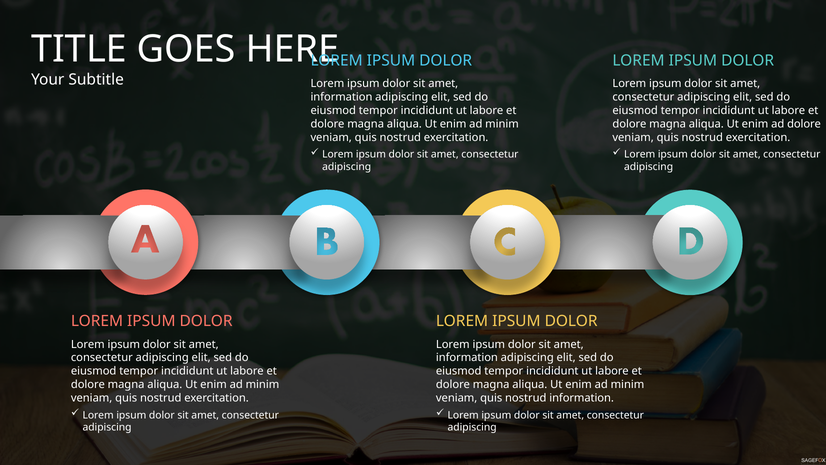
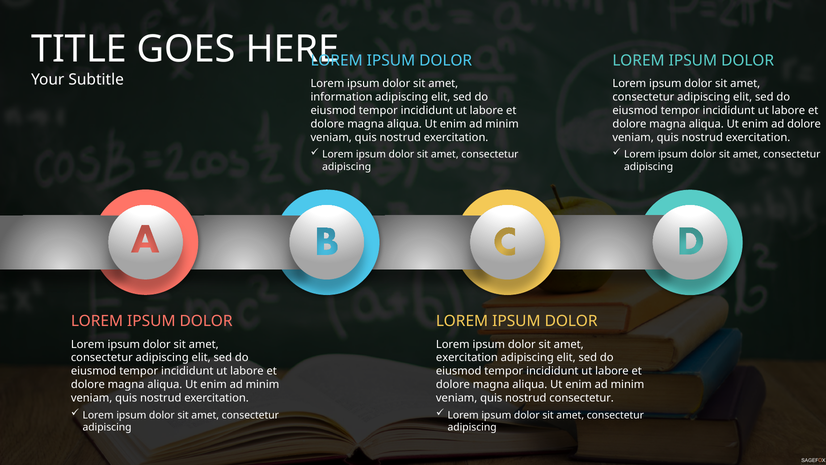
information: information -> exercitation (467, 357)
nostrud information: information -> consectetur (582, 398)
